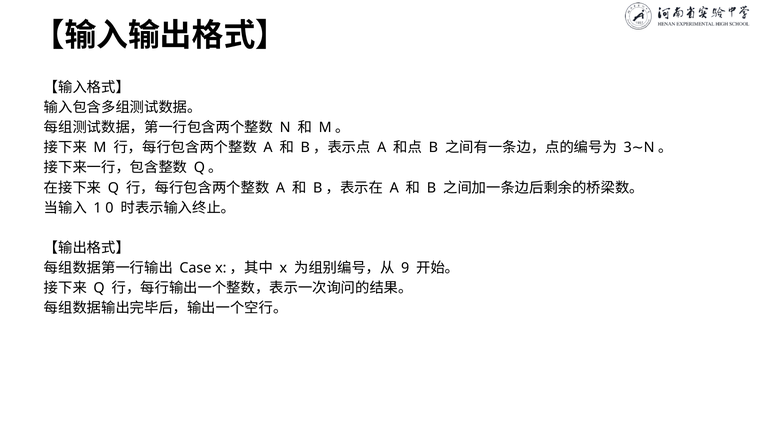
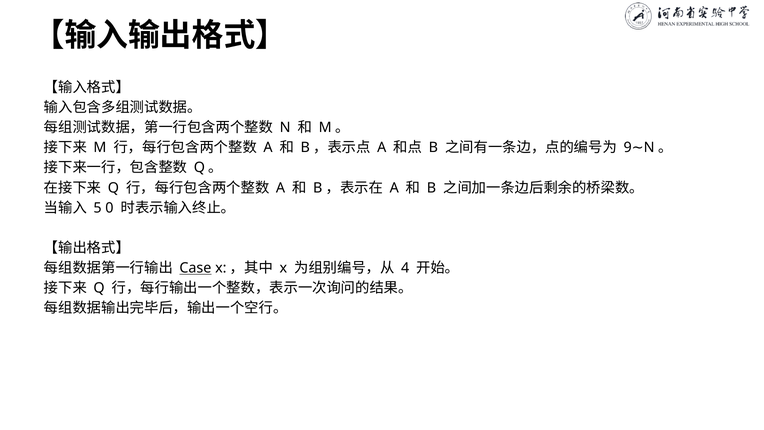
3: 3 -> 9 (628, 148)
1: 1 -> 5 (98, 208)
Case underline: none -> present (195, 268)
9: 9 -> 4 (405, 268)
